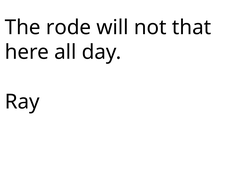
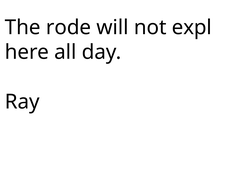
that: that -> expl (192, 27)
